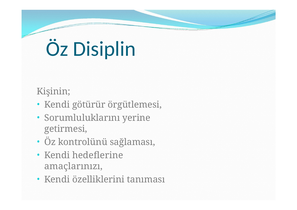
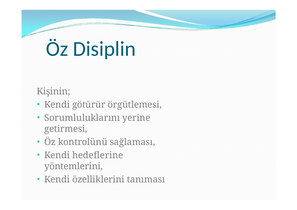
amaçlarınızı: amaçlarınızı -> yöntemlerini (74, 166)
